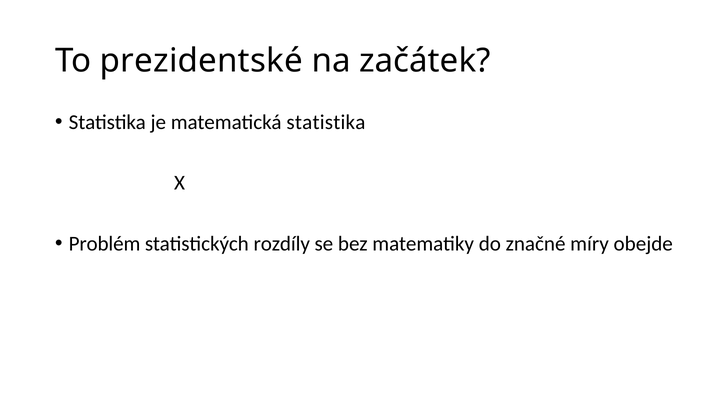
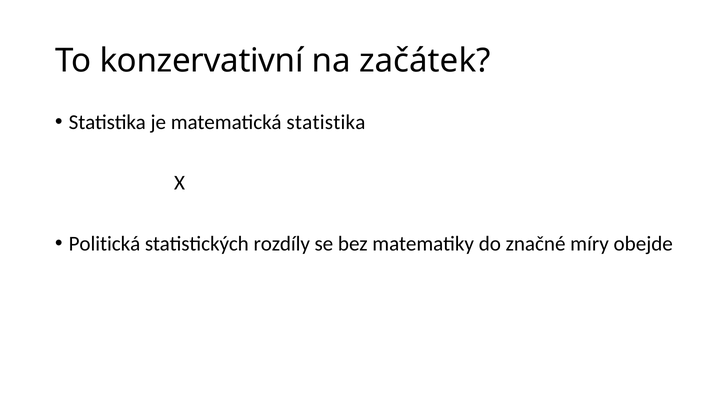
prezidentské: prezidentské -> konzervativní (202, 61)
Problém: Problém -> Politická (104, 243)
